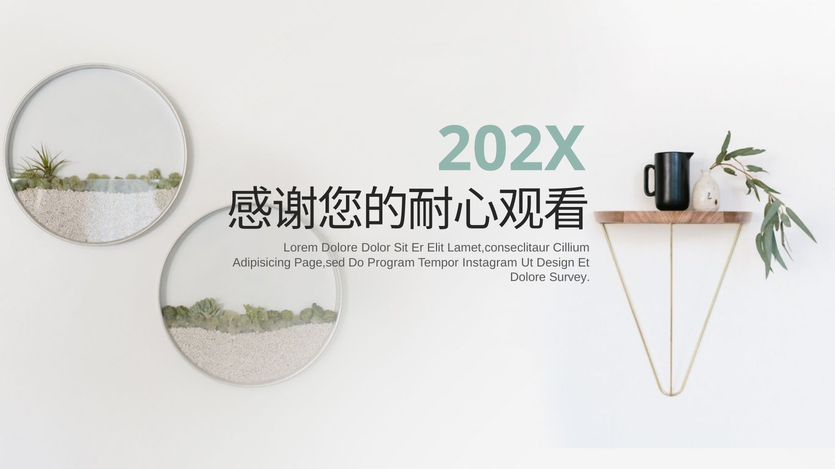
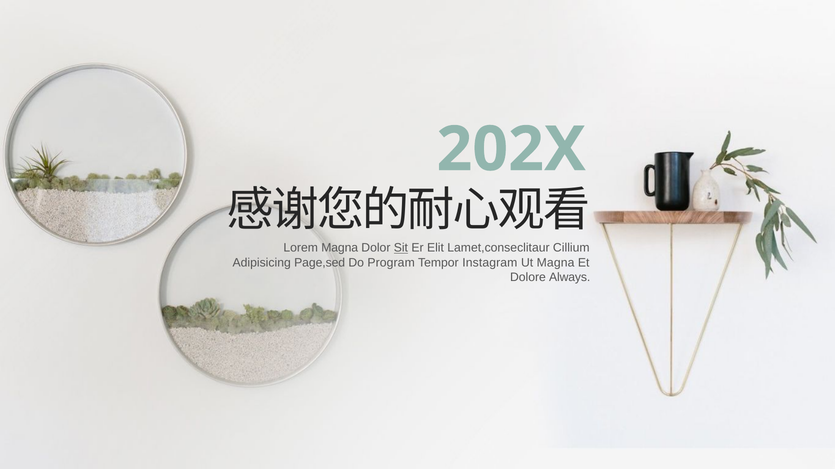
Lorem Dolore: Dolore -> Magna (340, 248)
Sit underline: none -> present (401, 248)
Ut Design: Design -> Magna (556, 263)
Survey: Survey -> Always (570, 278)
